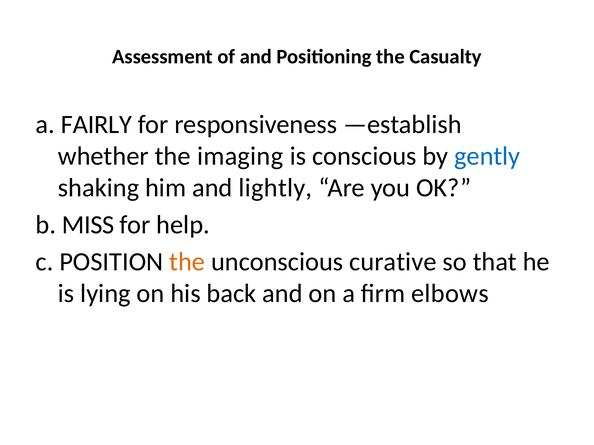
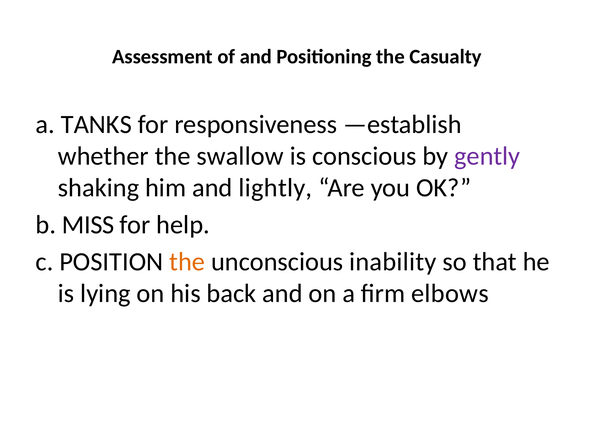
FAIRLY: FAIRLY -> TANKS (96, 125)
imaging: imaging -> swallow (240, 156)
gently colour: blue -> purple (487, 156)
curative: curative -> inability (393, 262)
